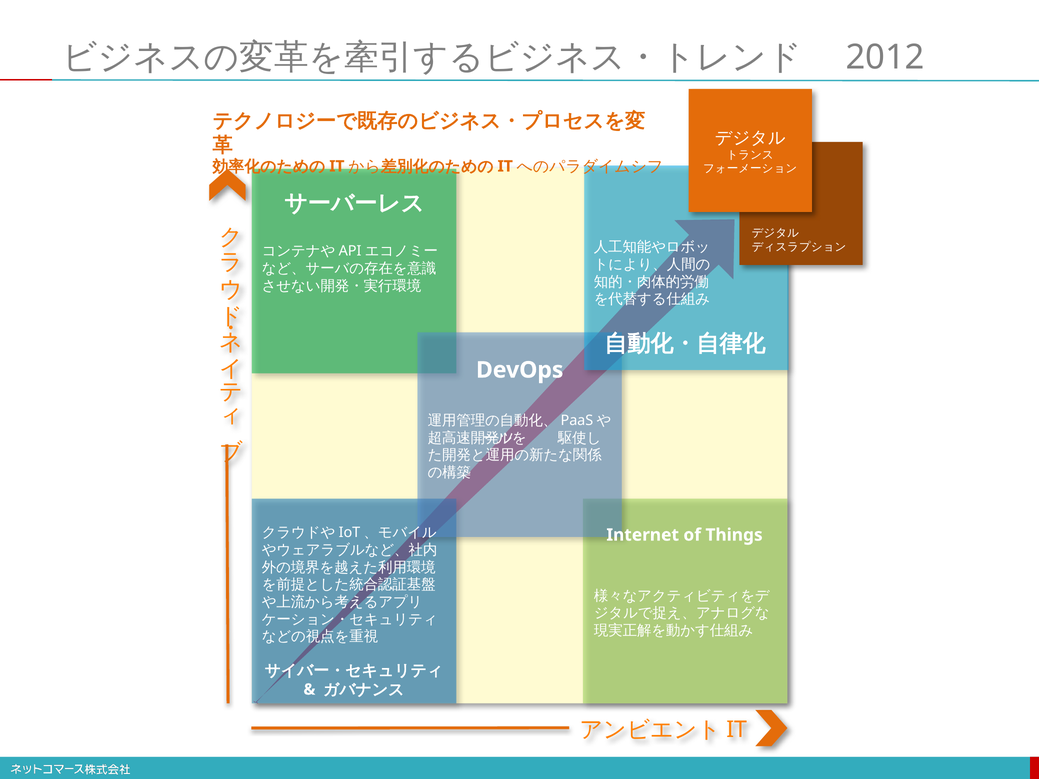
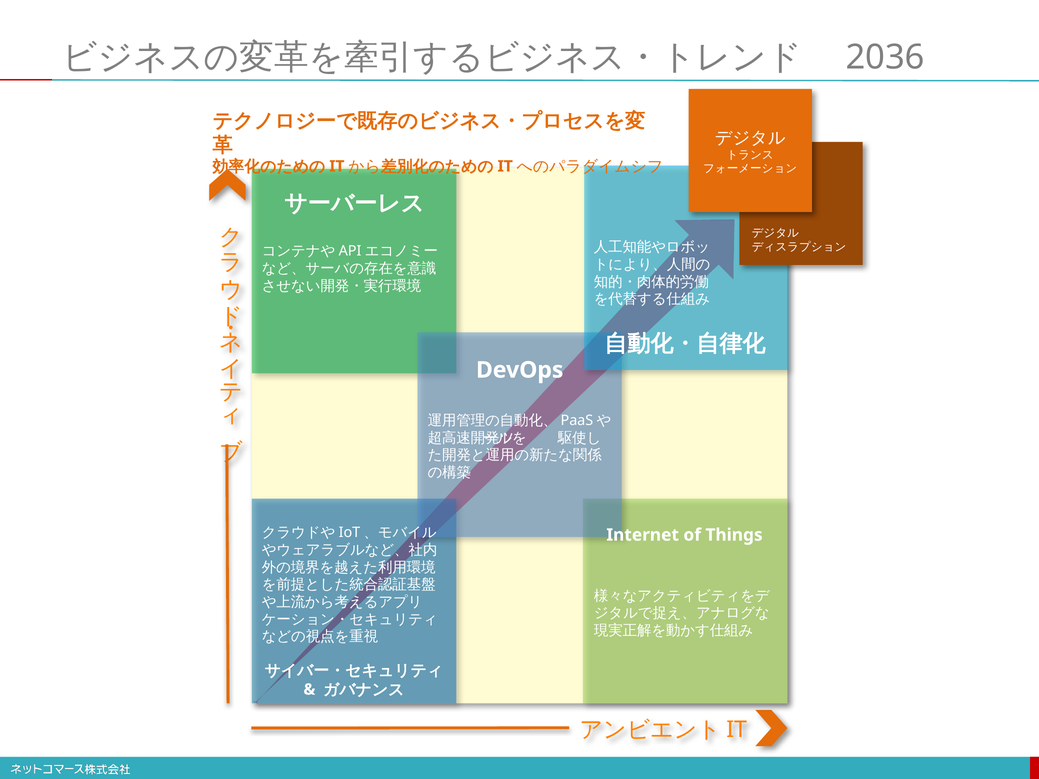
2012: 2012 -> 2036 (885, 57)
